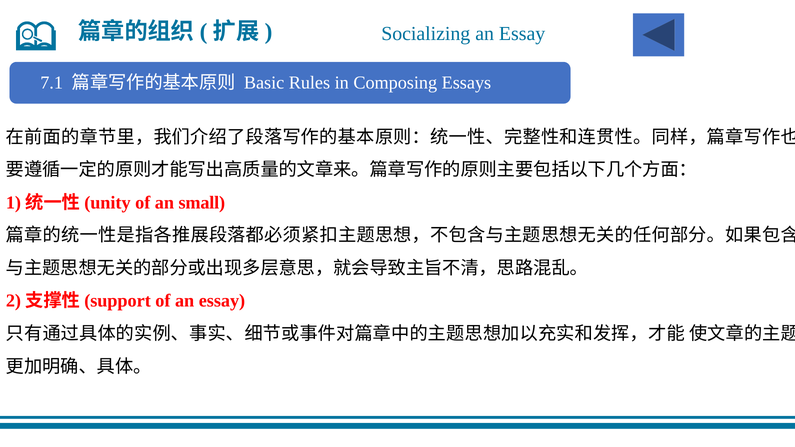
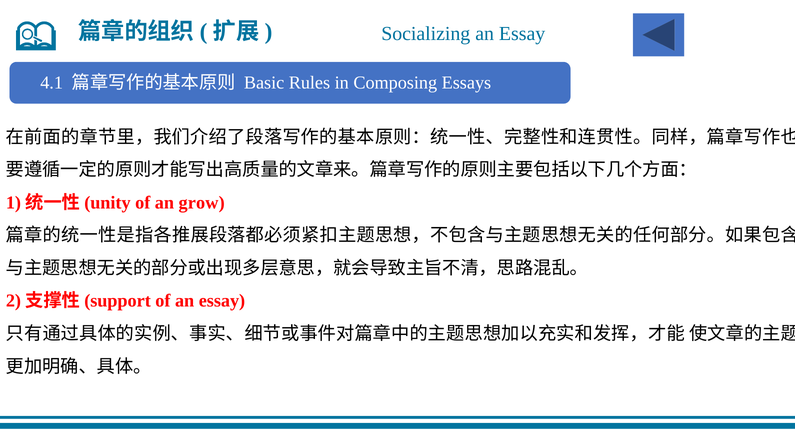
7.1: 7.1 -> 4.1 (52, 83)
small: small -> grow (202, 203)
